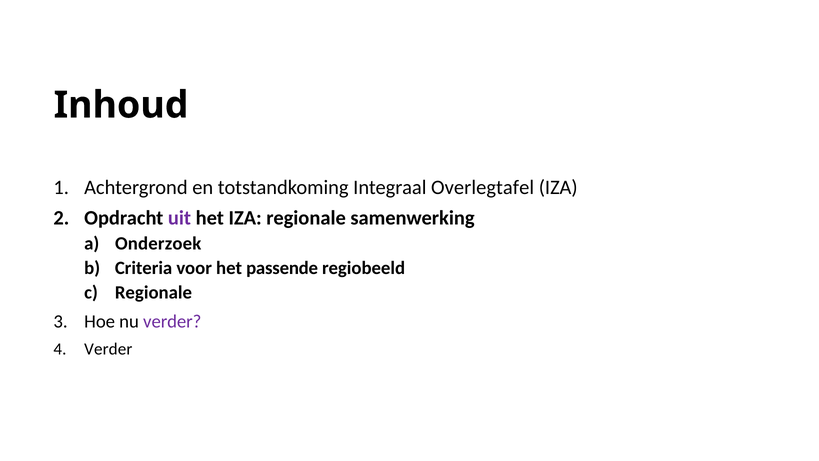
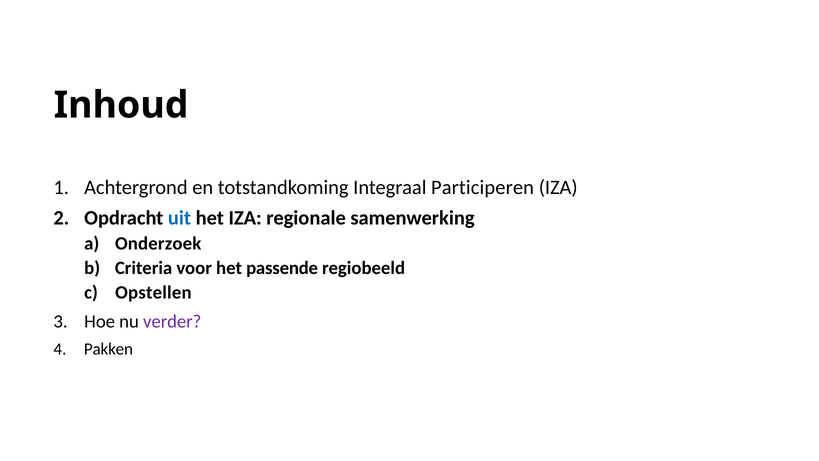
Overlegtafel: Overlegtafel -> Participeren (483, 187)
uit colour: purple -> blue (180, 218)
Regionale: Regionale -> Opstellen (153, 292)
Verder: Verder -> Pakken (108, 349)
